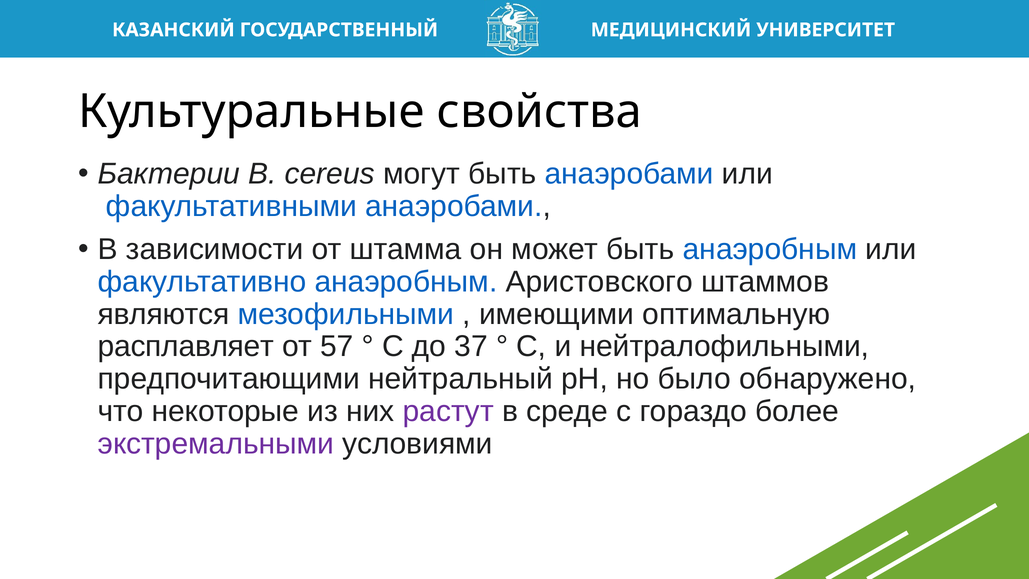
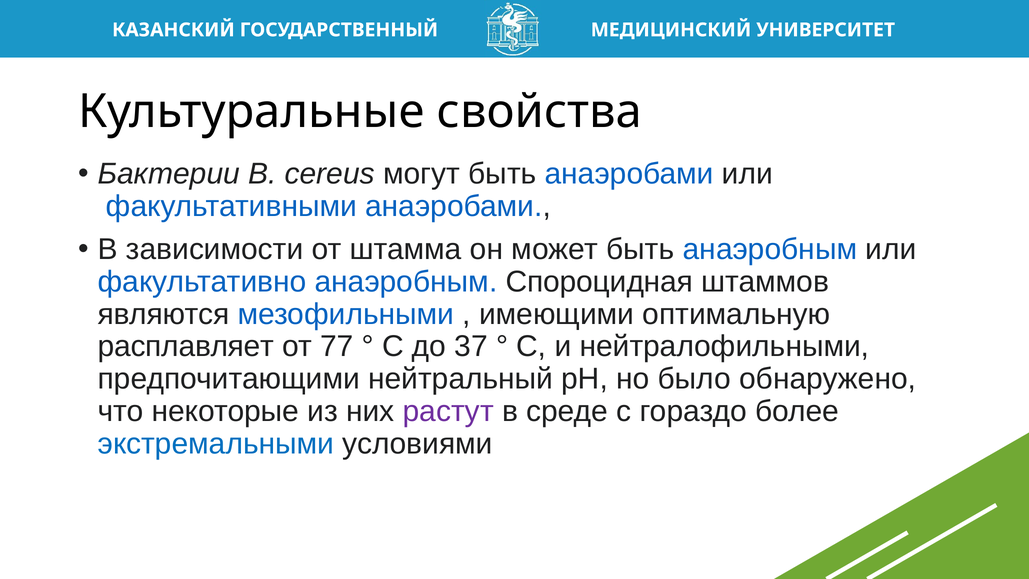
Аристовского: Аристовского -> Спороцидная (599, 282)
57: 57 -> 77 (337, 346)
экстремальными colour: purple -> blue (216, 444)
